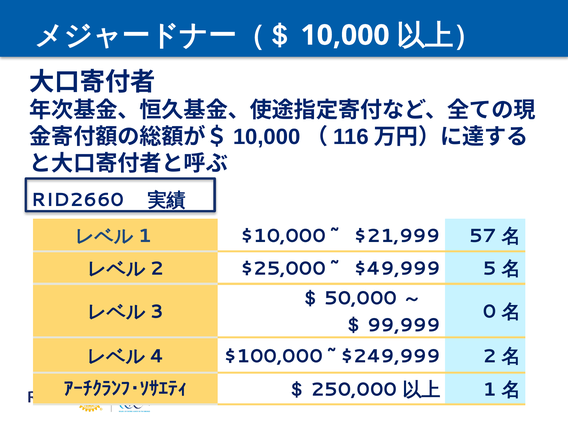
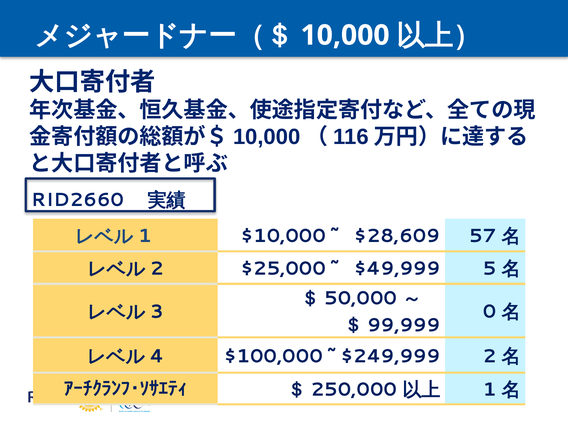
$21,999: $21,999 -> $28,609 (397, 236)
